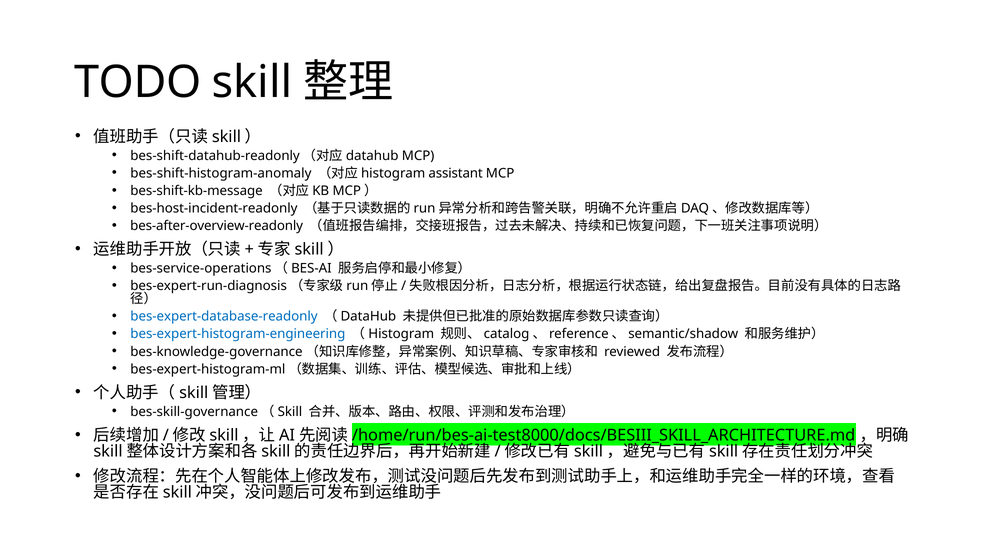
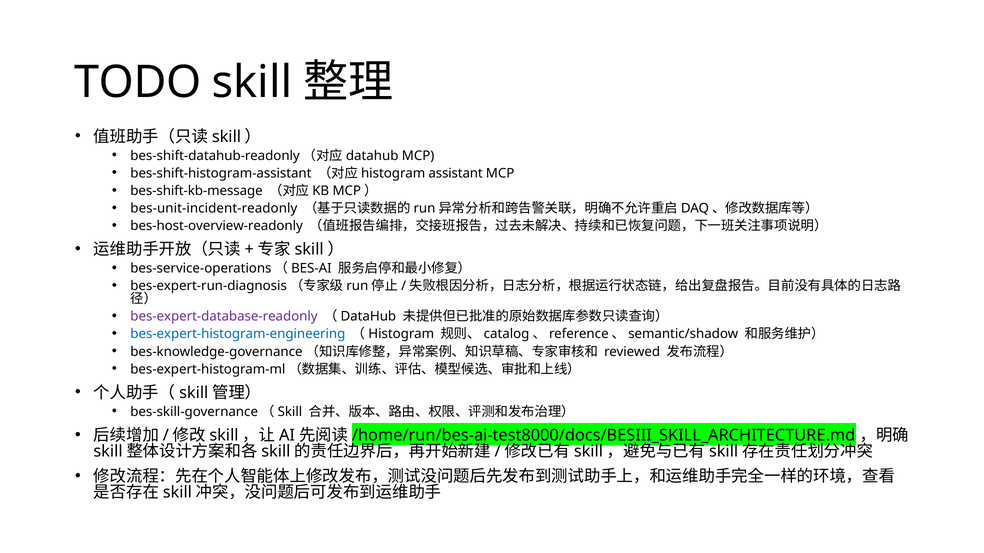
bes-shift-histogram-anomaly: bes-shift-histogram-anomaly -> bes-shift-histogram-assistant (221, 173)
bes-host-incident-readonly: bes-host-incident-readonly -> bes-unit-incident-readonly (214, 209)
bes-after-overview-readonly: bes-after-overview-readonly -> bes-host-overview-readonly (217, 226)
bes-expert-database-readonly colour: blue -> purple (224, 317)
